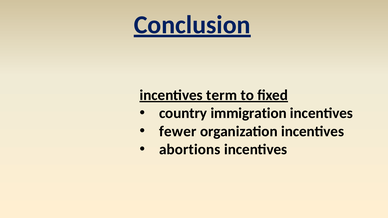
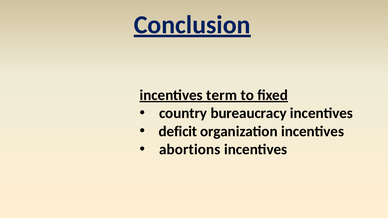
immigration: immigration -> bureaucracy (249, 113)
fewer: fewer -> deficit (178, 131)
